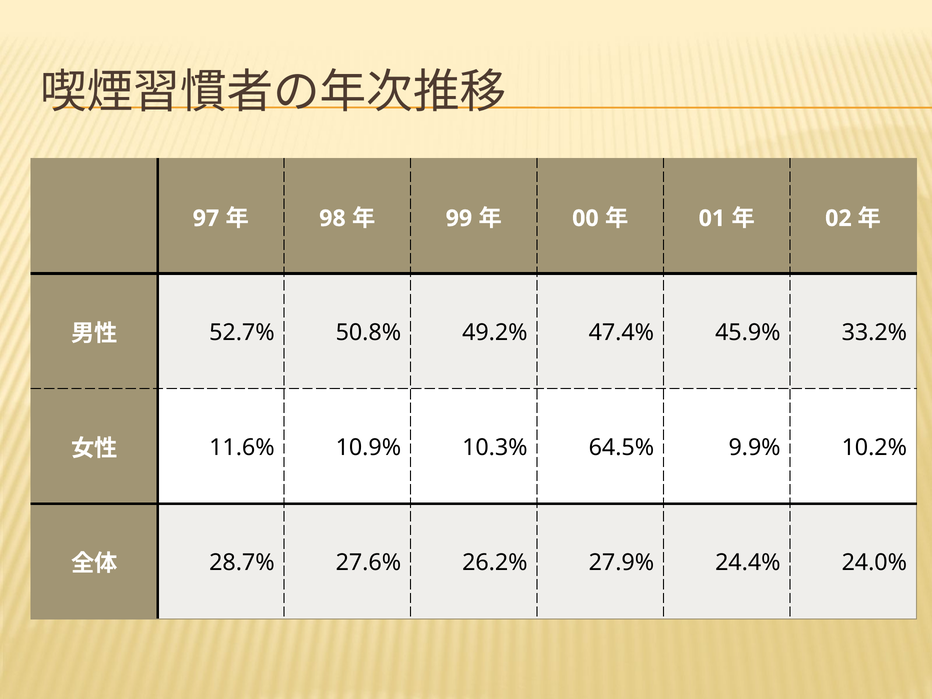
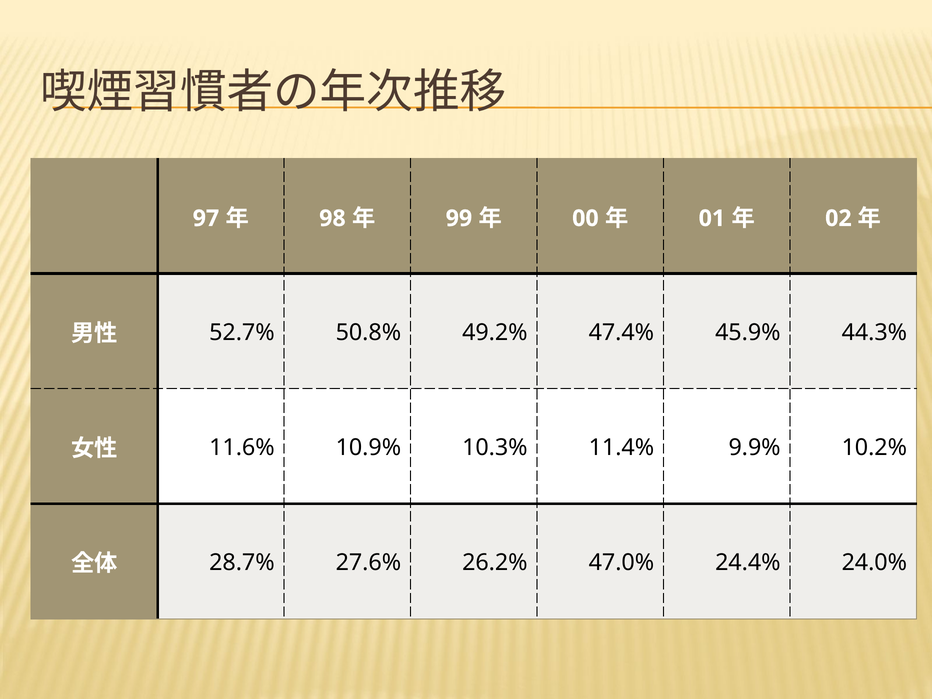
33.2%: 33.2% -> 44.3% (874, 332)
64.5%: 64.5% -> 11.4% (621, 447)
27.9%: 27.9% -> 47.0% (621, 563)
